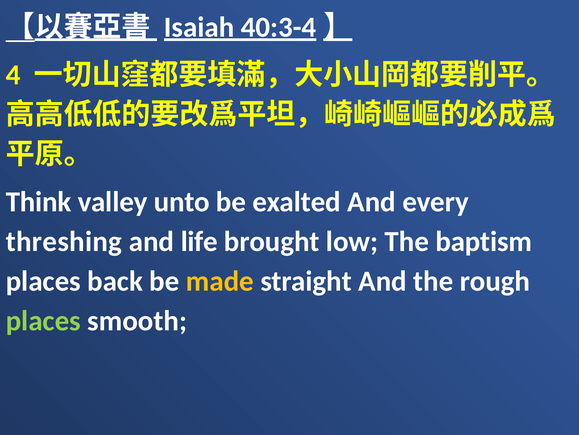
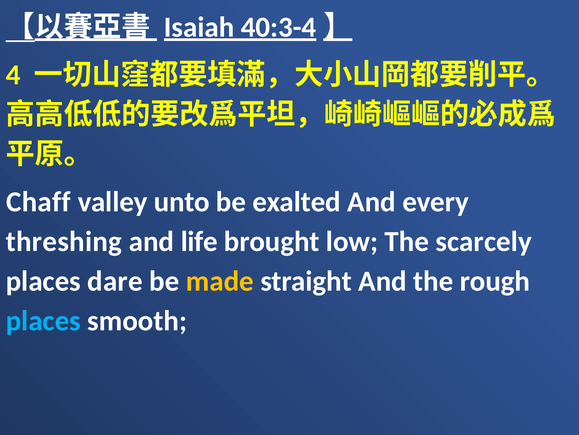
Think: Think -> Chaff (38, 202)
baptism: baptism -> scarcely (484, 241)
back: back -> dare (115, 281)
places colour: light green -> light blue (43, 320)
